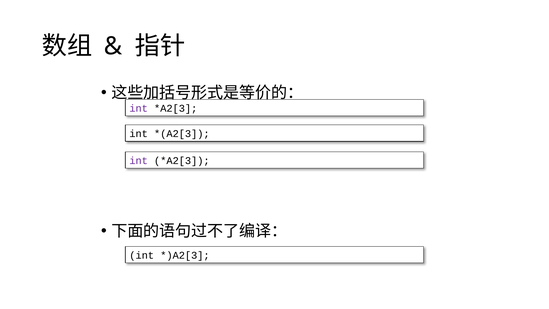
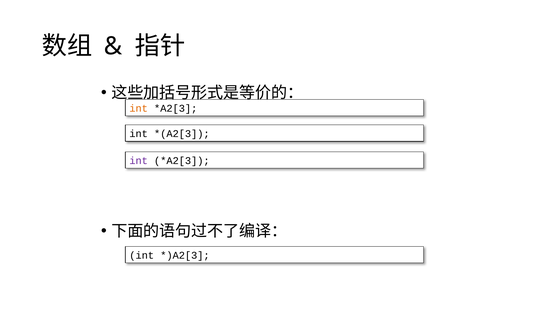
int colour: purple -> orange (139, 108)
